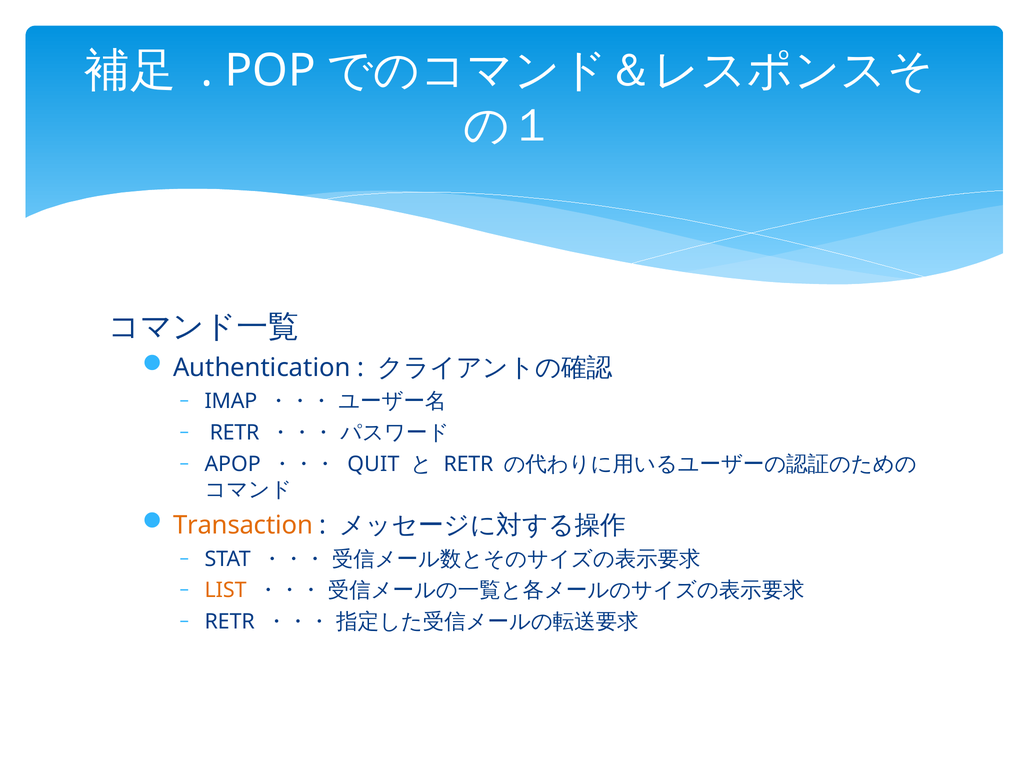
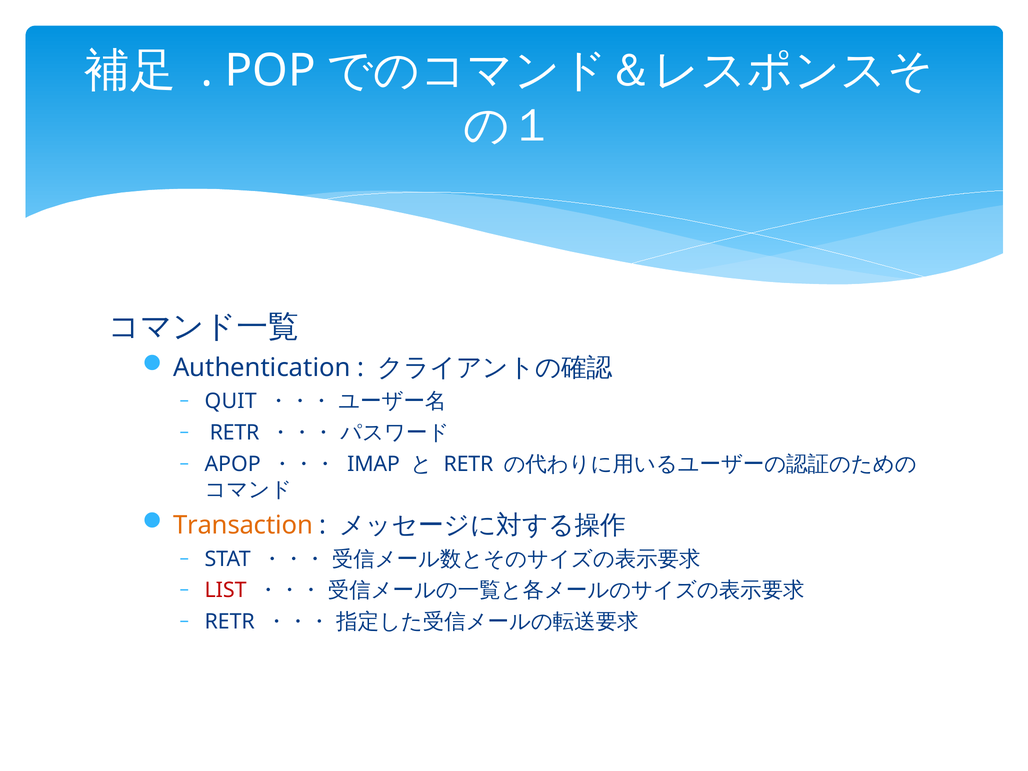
IMAP: IMAP -> QUIT (231, 401)
QUIT: QUIT -> IMAP (374, 464)
LIST colour: orange -> red (226, 590)
